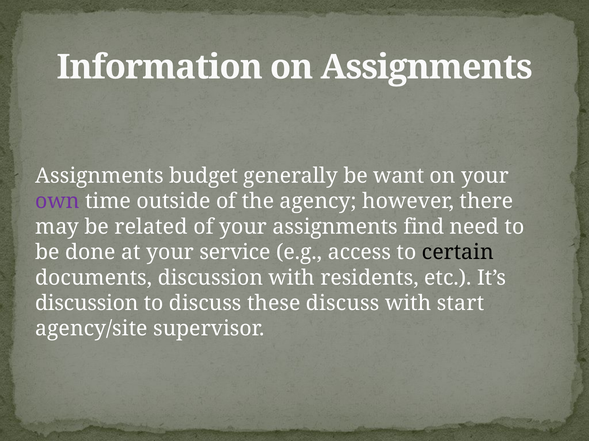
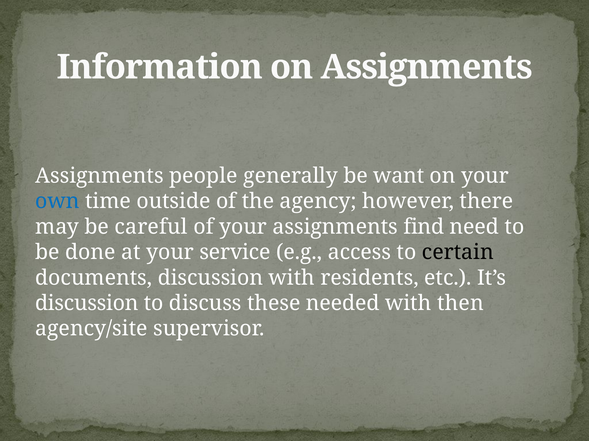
budget: budget -> people (203, 176)
own colour: purple -> blue (57, 202)
related: related -> careful (151, 227)
these discuss: discuss -> needed (343, 304)
start: start -> then (461, 304)
